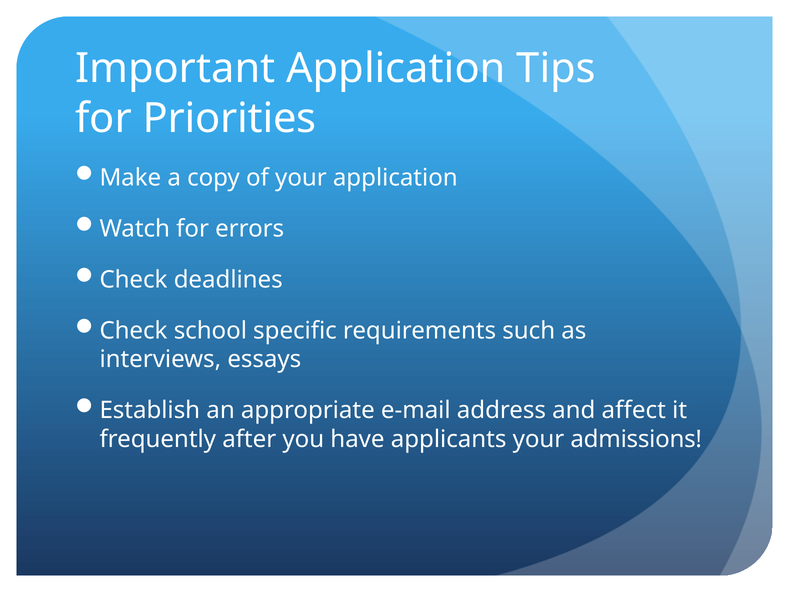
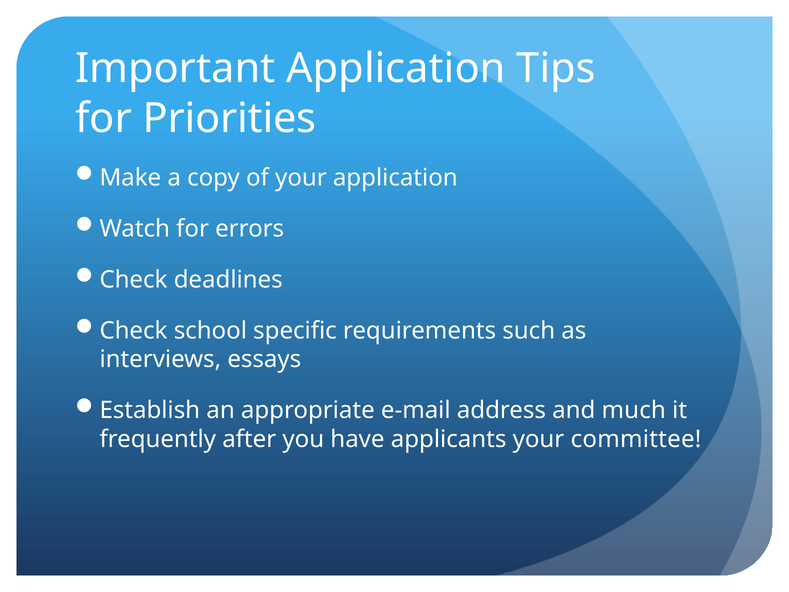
affect: affect -> much (634, 410)
admissions: admissions -> committee (636, 439)
